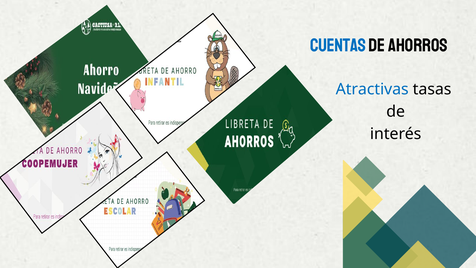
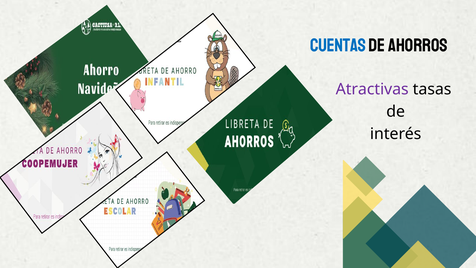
Atractivas colour: blue -> purple (372, 89)
